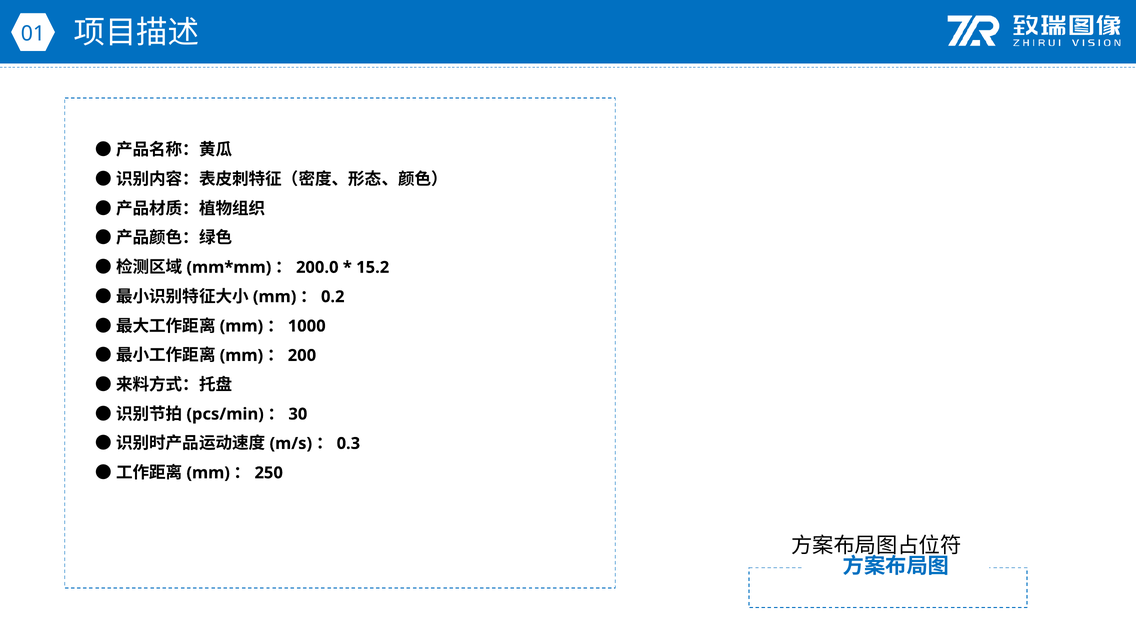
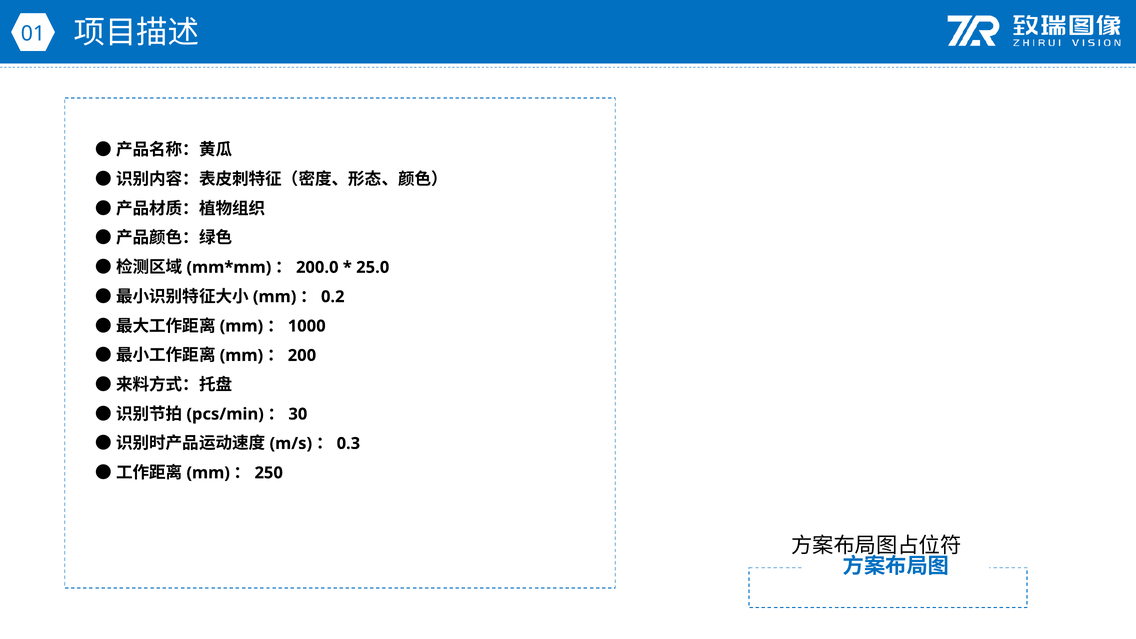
15.2: 15.2 -> 25.0 (373, 267)
